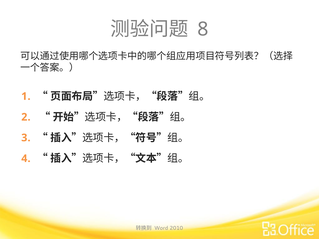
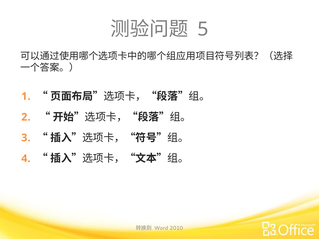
8: 8 -> 5 (203, 29)
